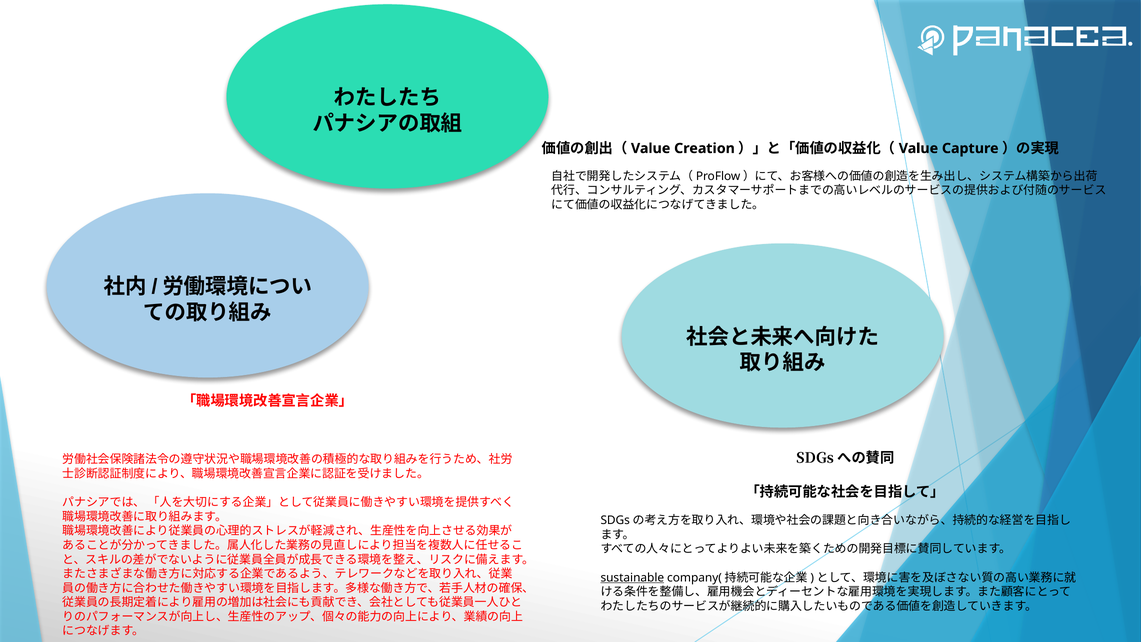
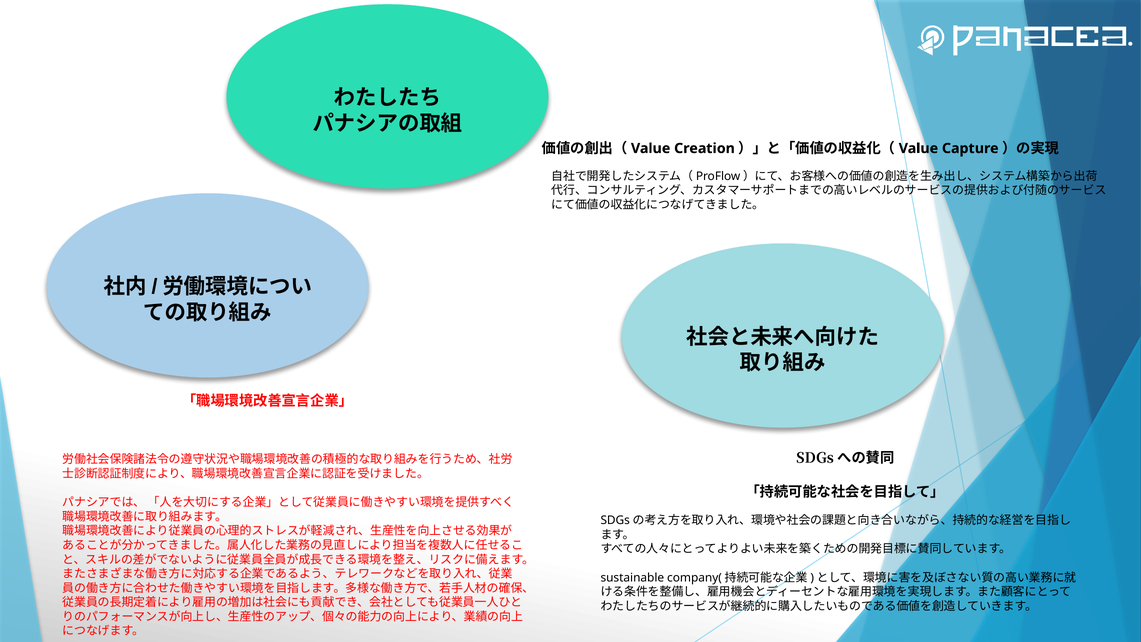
sustainable underline: present -> none (632, 577)
